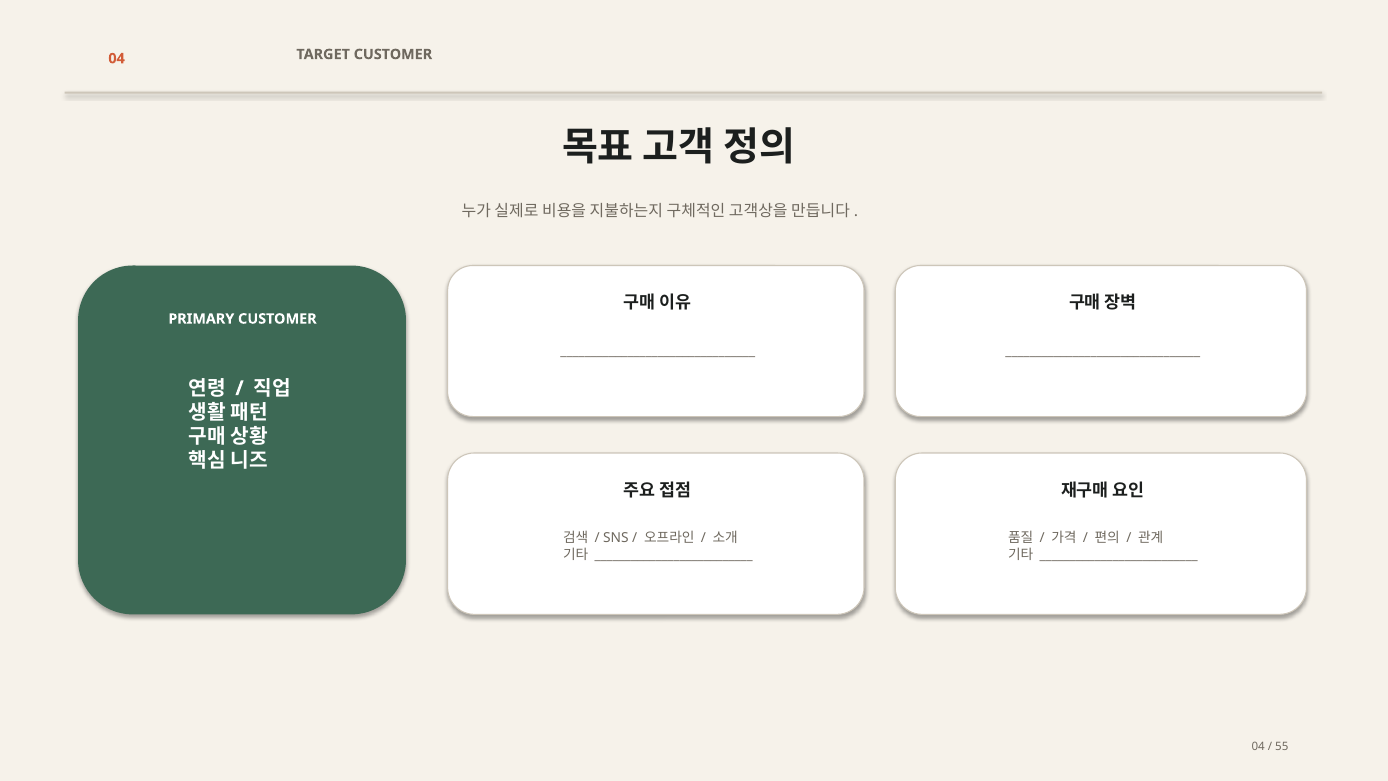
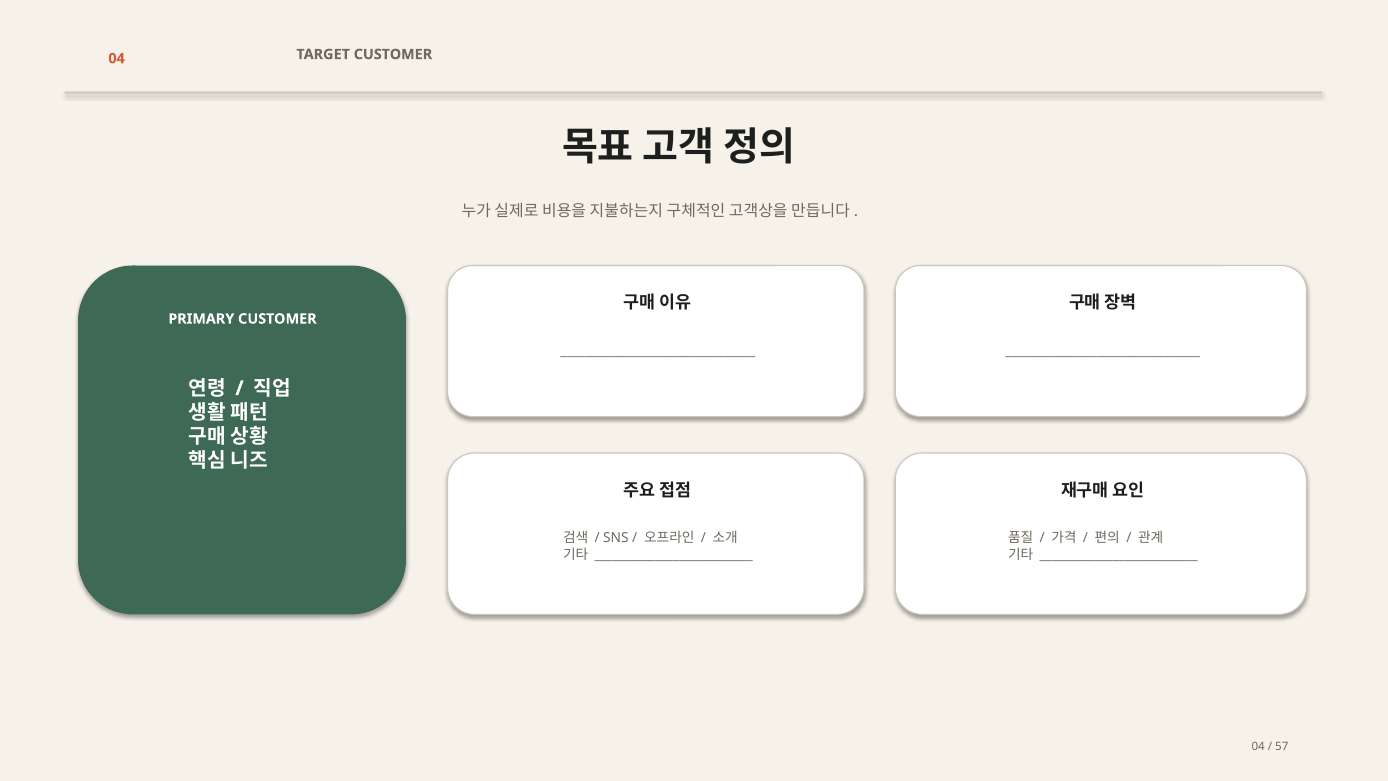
55: 55 -> 57 (1282, 747)
